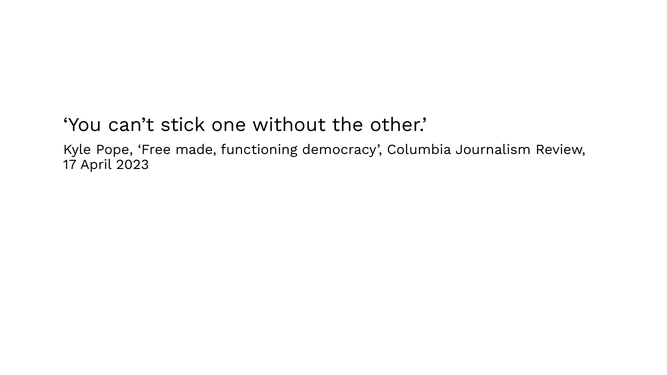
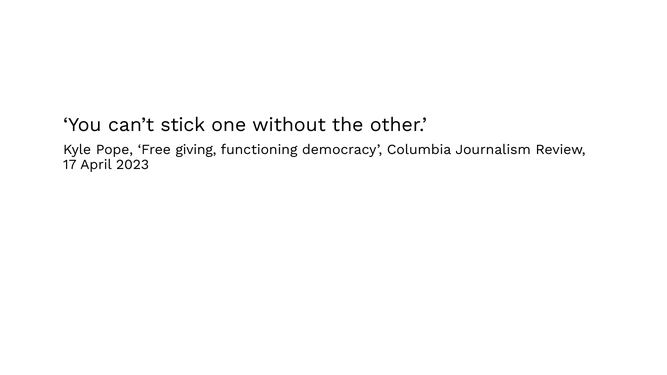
made: made -> giving (196, 150)
